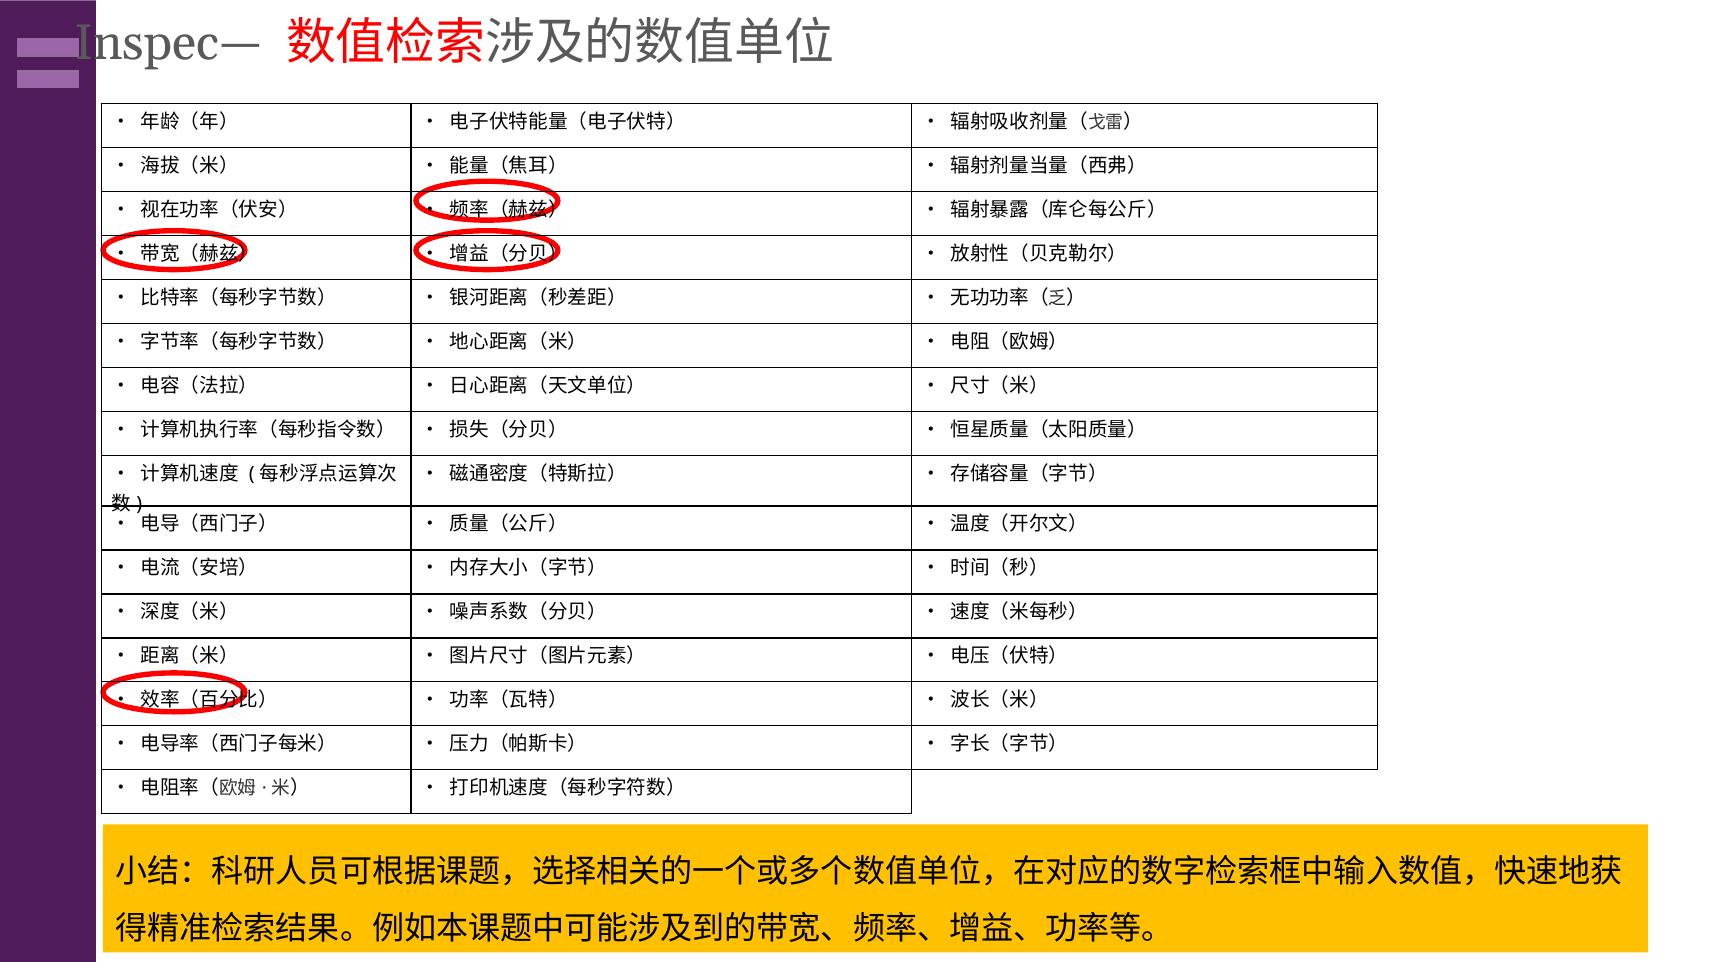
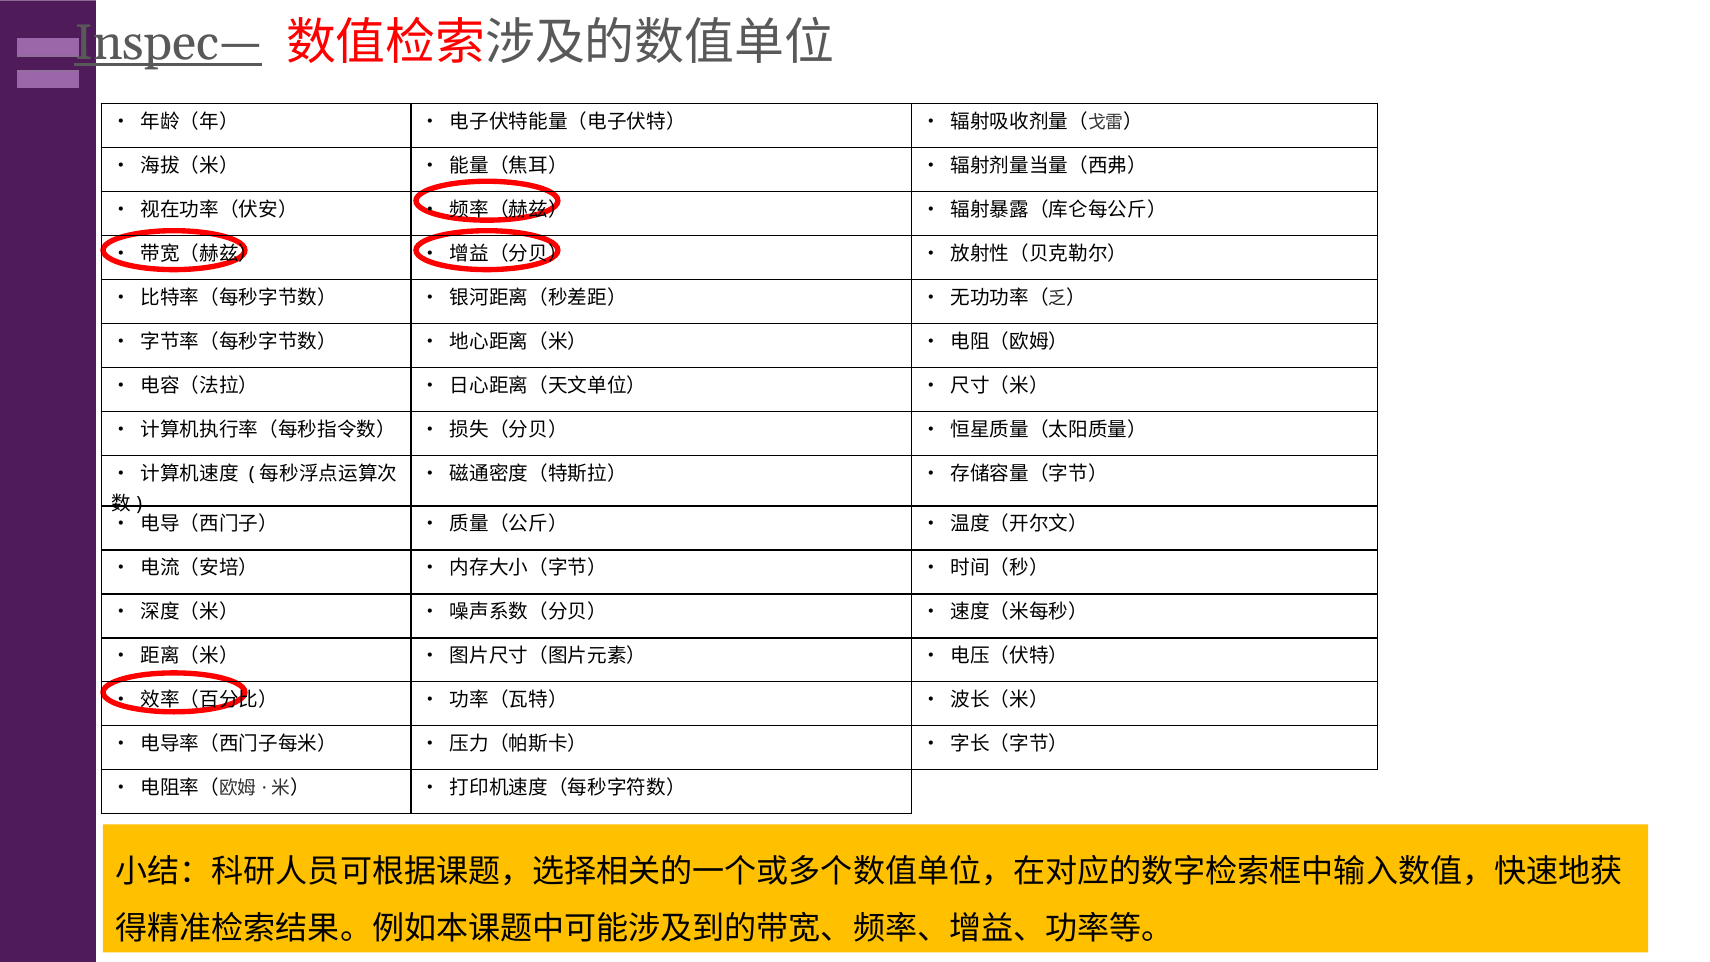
Inspec— underline: none -> present (168, 43)
